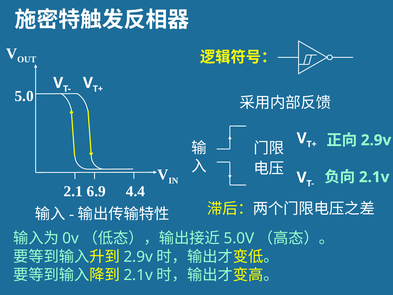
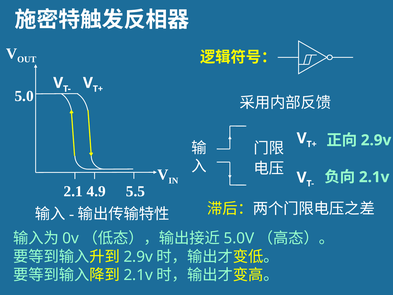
6.9: 6.9 -> 4.9 (96, 191)
4.4: 4.4 -> 5.5 (135, 191)
